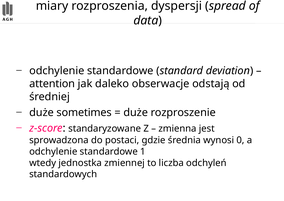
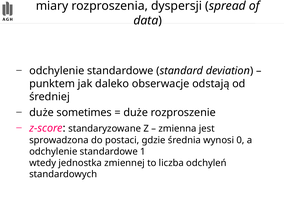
attention: attention -> punktem (52, 84)
